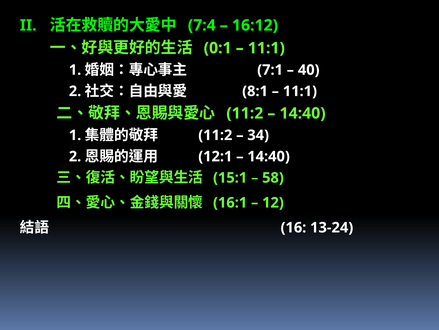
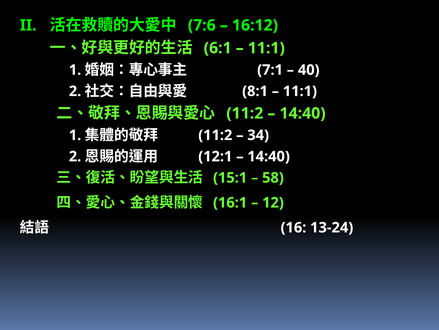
7:4: 7:4 -> 7:6 (202, 25)
0:1: 0:1 -> 6:1 (218, 48)
